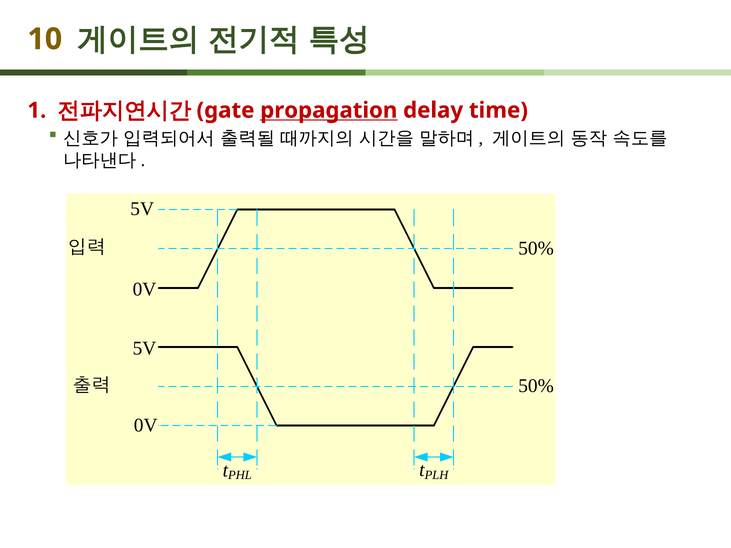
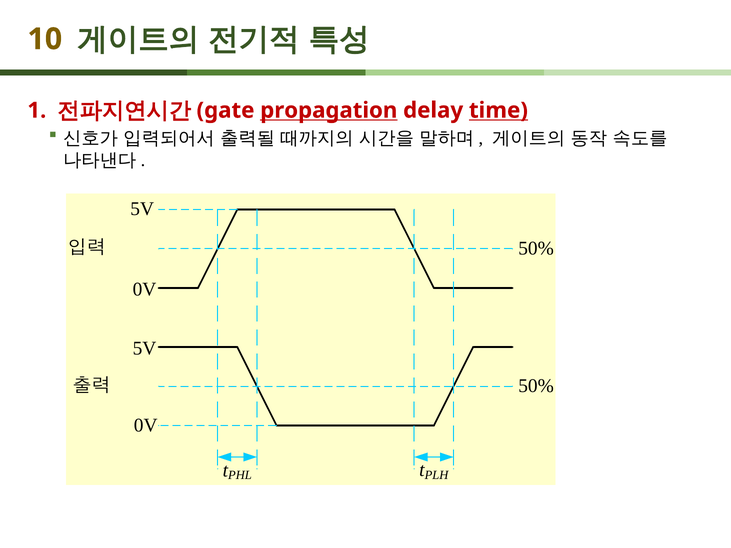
time underline: none -> present (498, 110)
